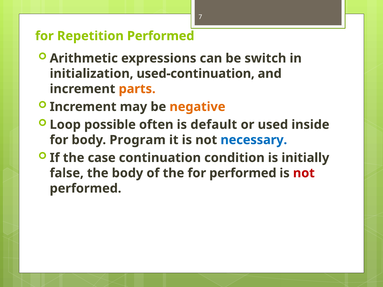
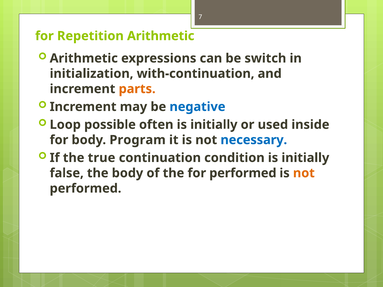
Repetition Performed: Performed -> Arithmetic (161, 36)
used-continuation: used-continuation -> with-continuation (196, 74)
negative colour: orange -> blue (197, 107)
often is default: default -> initially (214, 125)
case: case -> true (102, 158)
not colour: red -> orange (304, 173)
